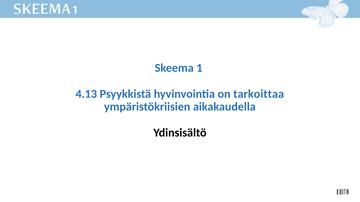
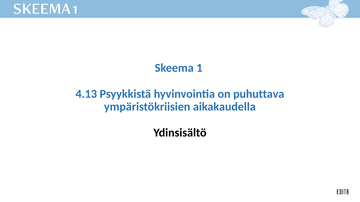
tarkoittaa: tarkoittaa -> puhuttava (259, 94)
